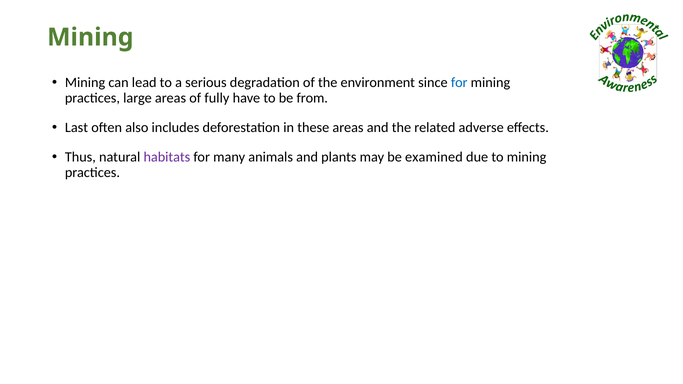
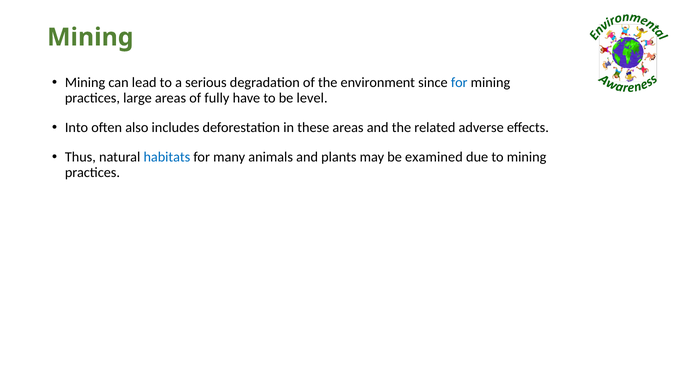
from: from -> level (312, 98)
Last: Last -> Into (76, 128)
habitats colour: purple -> blue (167, 157)
